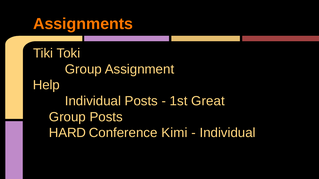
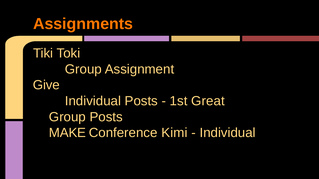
Help: Help -> Give (46, 85)
HARD: HARD -> MAKE (67, 133)
